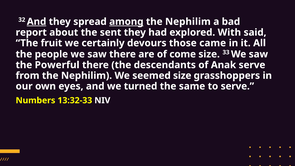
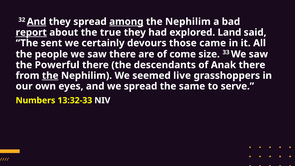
report underline: none -> present (31, 32)
sent: sent -> true (111, 32)
With: With -> Land (229, 32)
fruit: fruit -> sent (51, 43)
Anak serve: serve -> there (252, 65)
the underline: none -> present (50, 76)
seemed size: size -> live (182, 76)
we turned: turned -> spread (141, 86)
